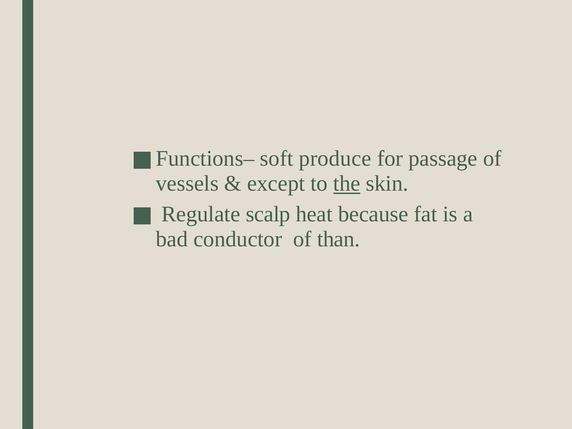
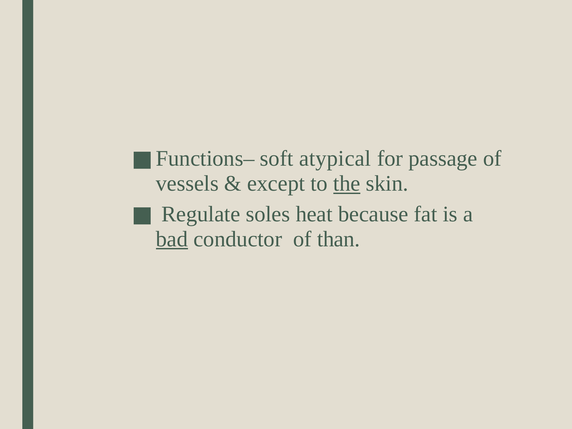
produce: produce -> atypical (335, 159)
scalp: scalp -> soles (268, 214)
bad underline: none -> present (172, 239)
